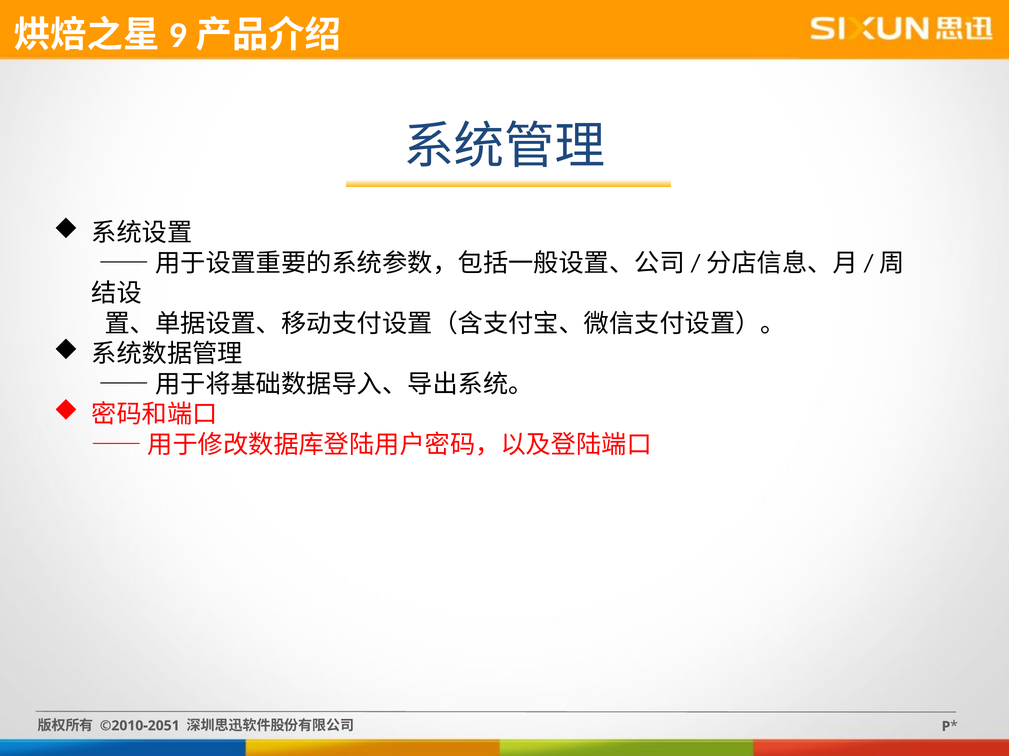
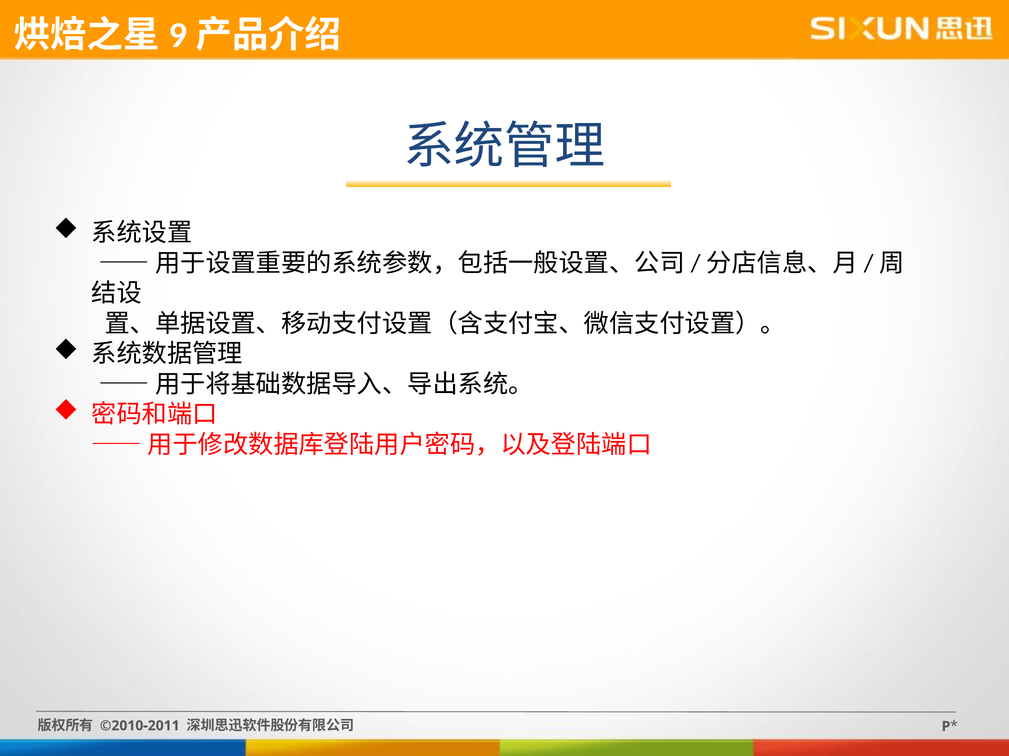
©2010-2051: ©2010-2051 -> ©2010-2011 (140, 726)
